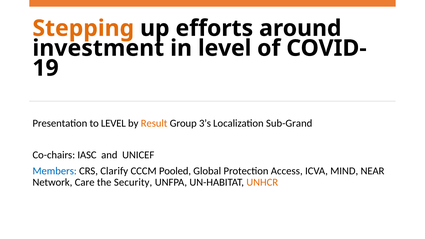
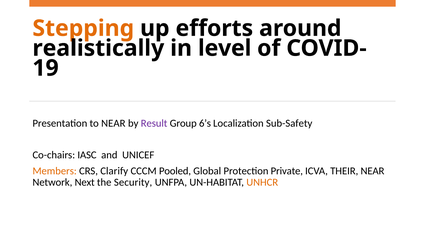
investment: investment -> realistically (98, 48)
to LEVEL: LEVEL -> NEAR (113, 123)
Result colour: orange -> purple (154, 123)
3’s: 3’s -> 6’s (205, 123)
Sub-Grand: Sub-Grand -> Sub-Safety (289, 123)
Members colour: blue -> orange (55, 171)
Access: Access -> Private (287, 171)
MIND: MIND -> THEIR (344, 171)
Care: Care -> Next (85, 182)
